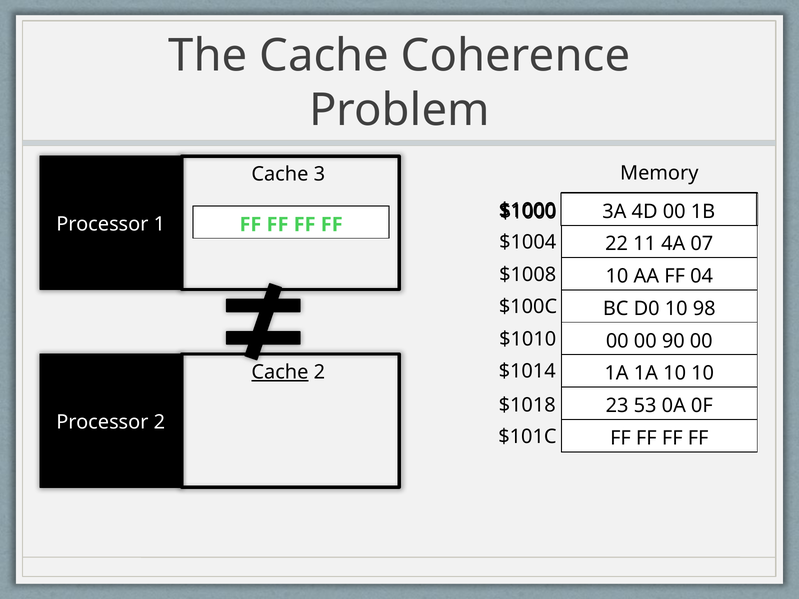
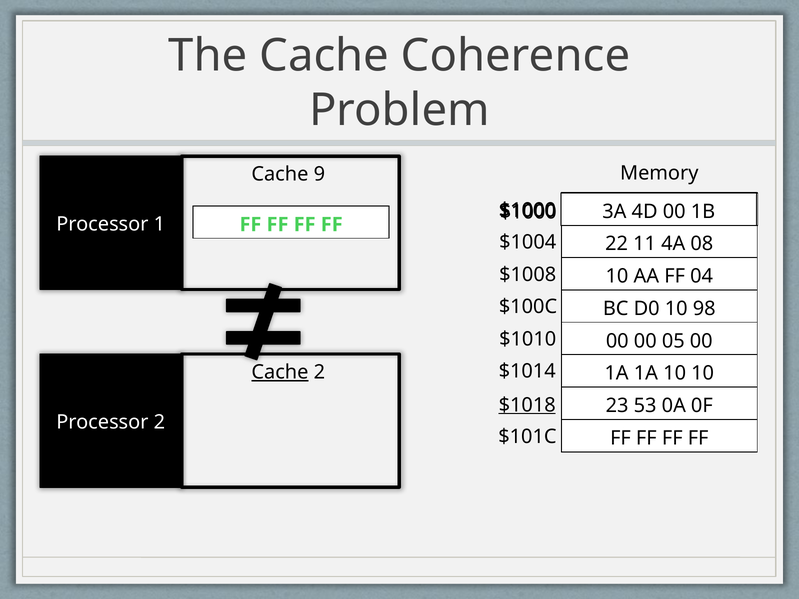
3: 3 -> 9 (319, 174)
07: 07 -> 08 (702, 244)
90: 90 -> 05 (673, 341)
$1018 underline: none -> present (527, 405)
